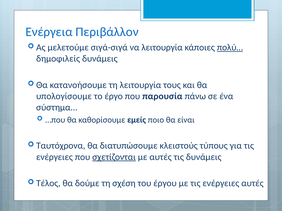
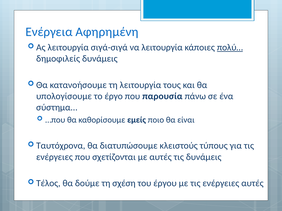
Περιβάλλον: Περιβάλλον -> Αφηρημένη (107, 32)
Ας μελετούμε: μελετούμε -> λειτουργία (68, 48)
σχετίζονται underline: present -> none (114, 157)
